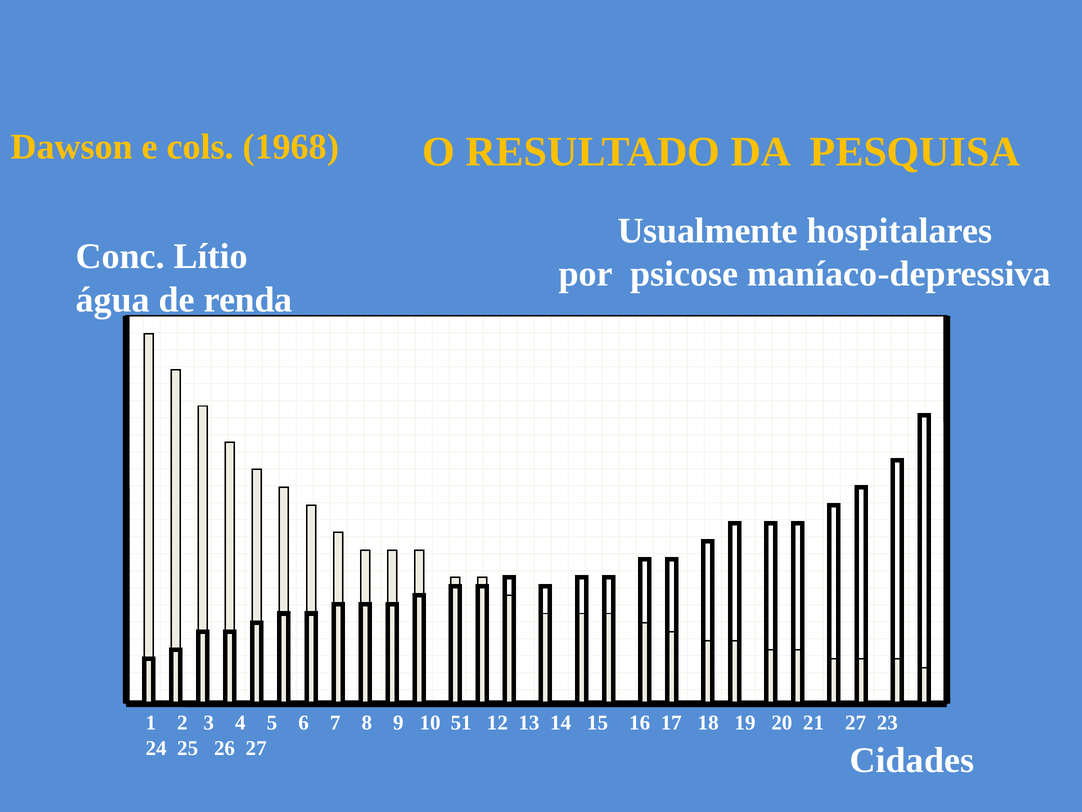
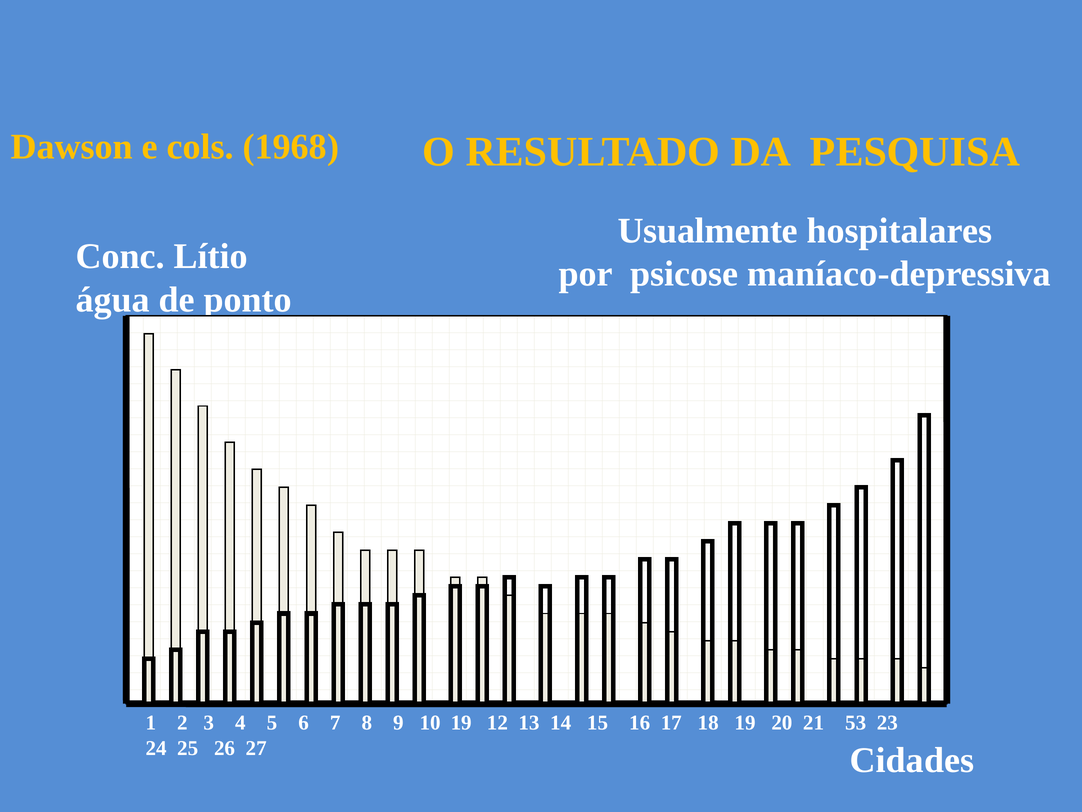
renda: renda -> ponto (248, 299)
10 51: 51 -> 19 (461, 723)
21 27: 27 -> 53 (856, 723)
